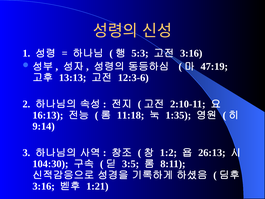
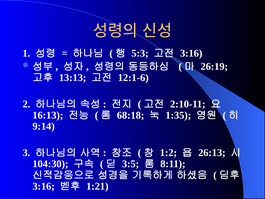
47:19: 47:19 -> 26:19 (214, 66)
12:3-6: 12:3-6 -> 12:1-6 (133, 78)
11:18: 11:18 -> 68:18 (131, 115)
